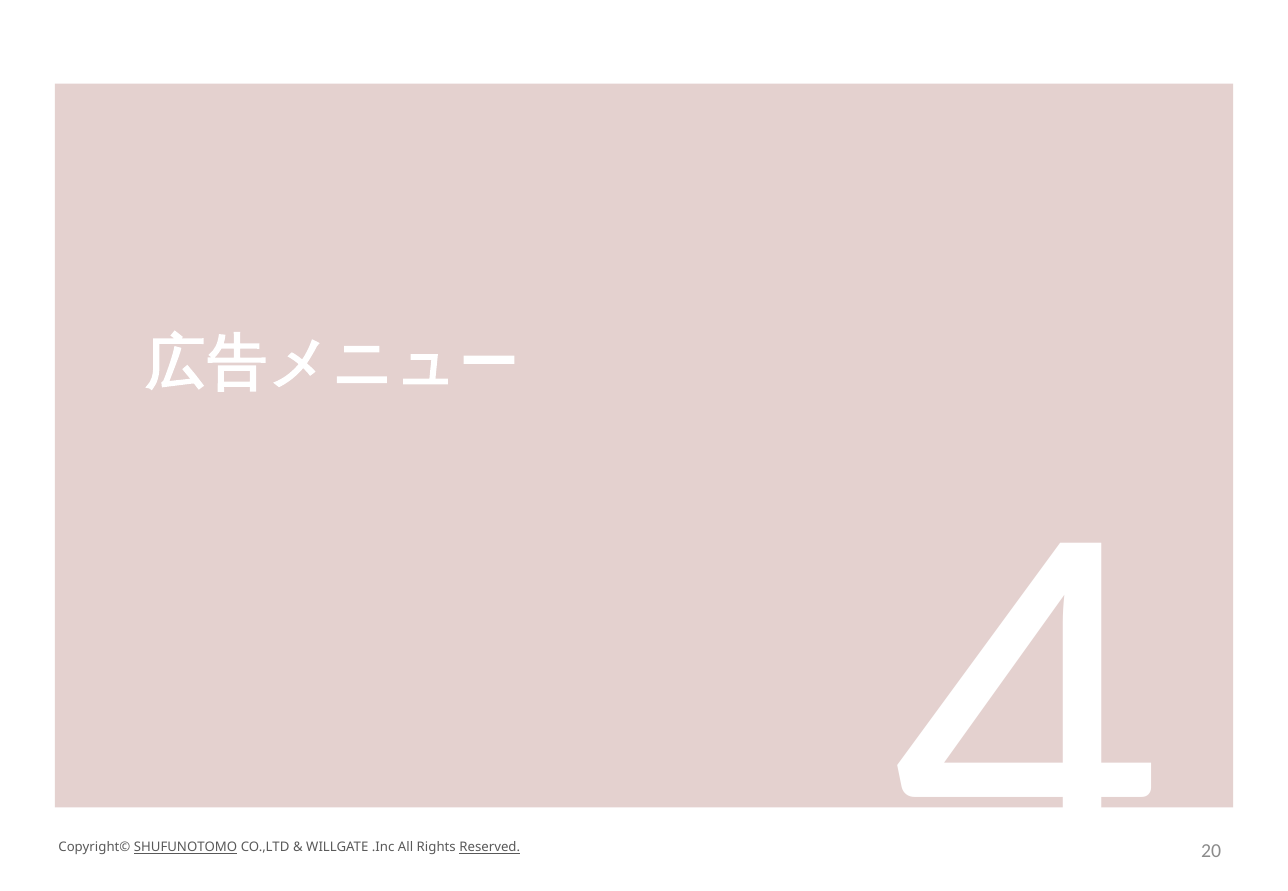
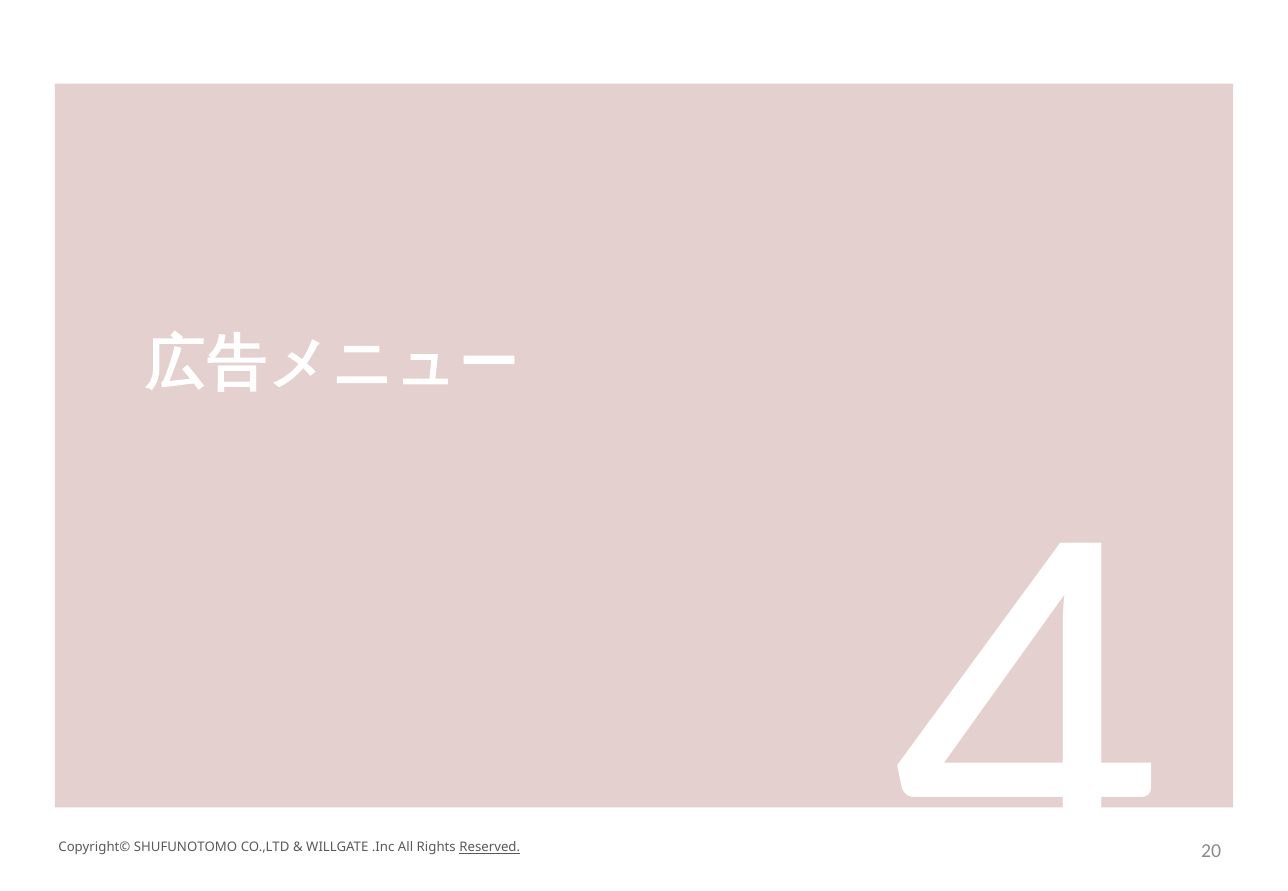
SHUFUNOTOMO underline: present -> none (186, 848)
